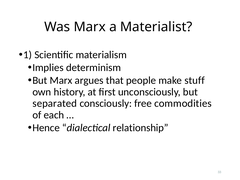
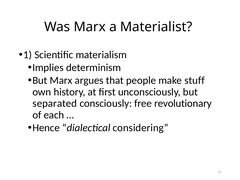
commodities: commodities -> revolutionary (183, 103)
relationship: relationship -> considering (141, 128)
